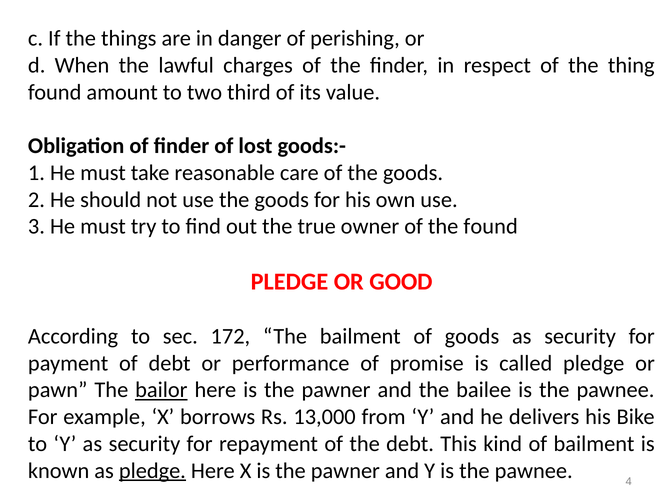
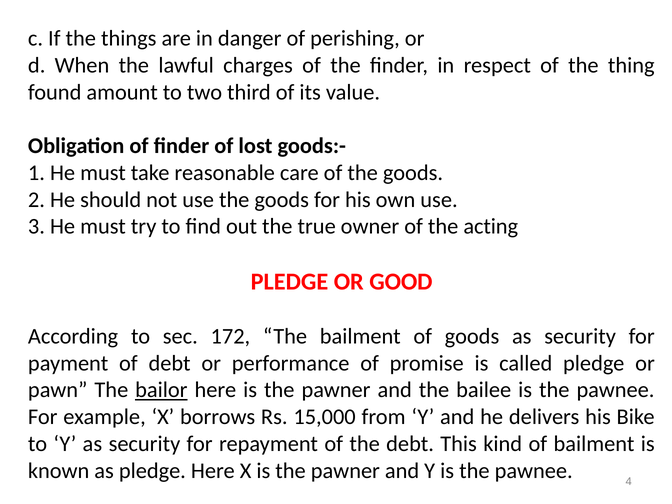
the found: found -> acting (491, 227)
13,000: 13,000 -> 15,000 (325, 417)
pledge underline: present -> none (152, 471)
